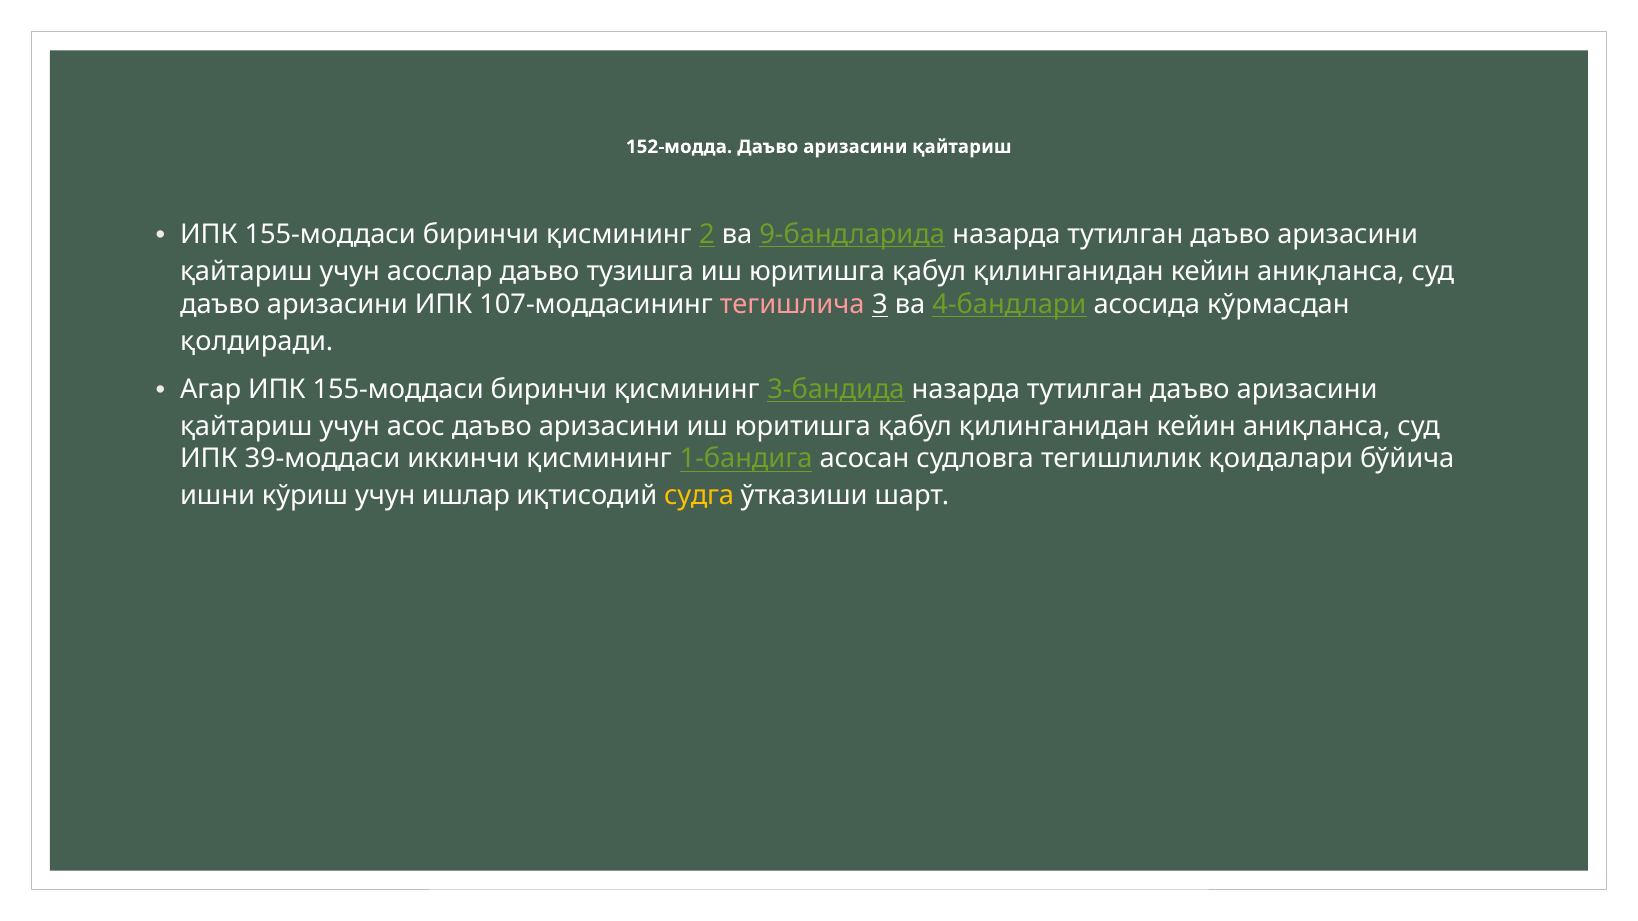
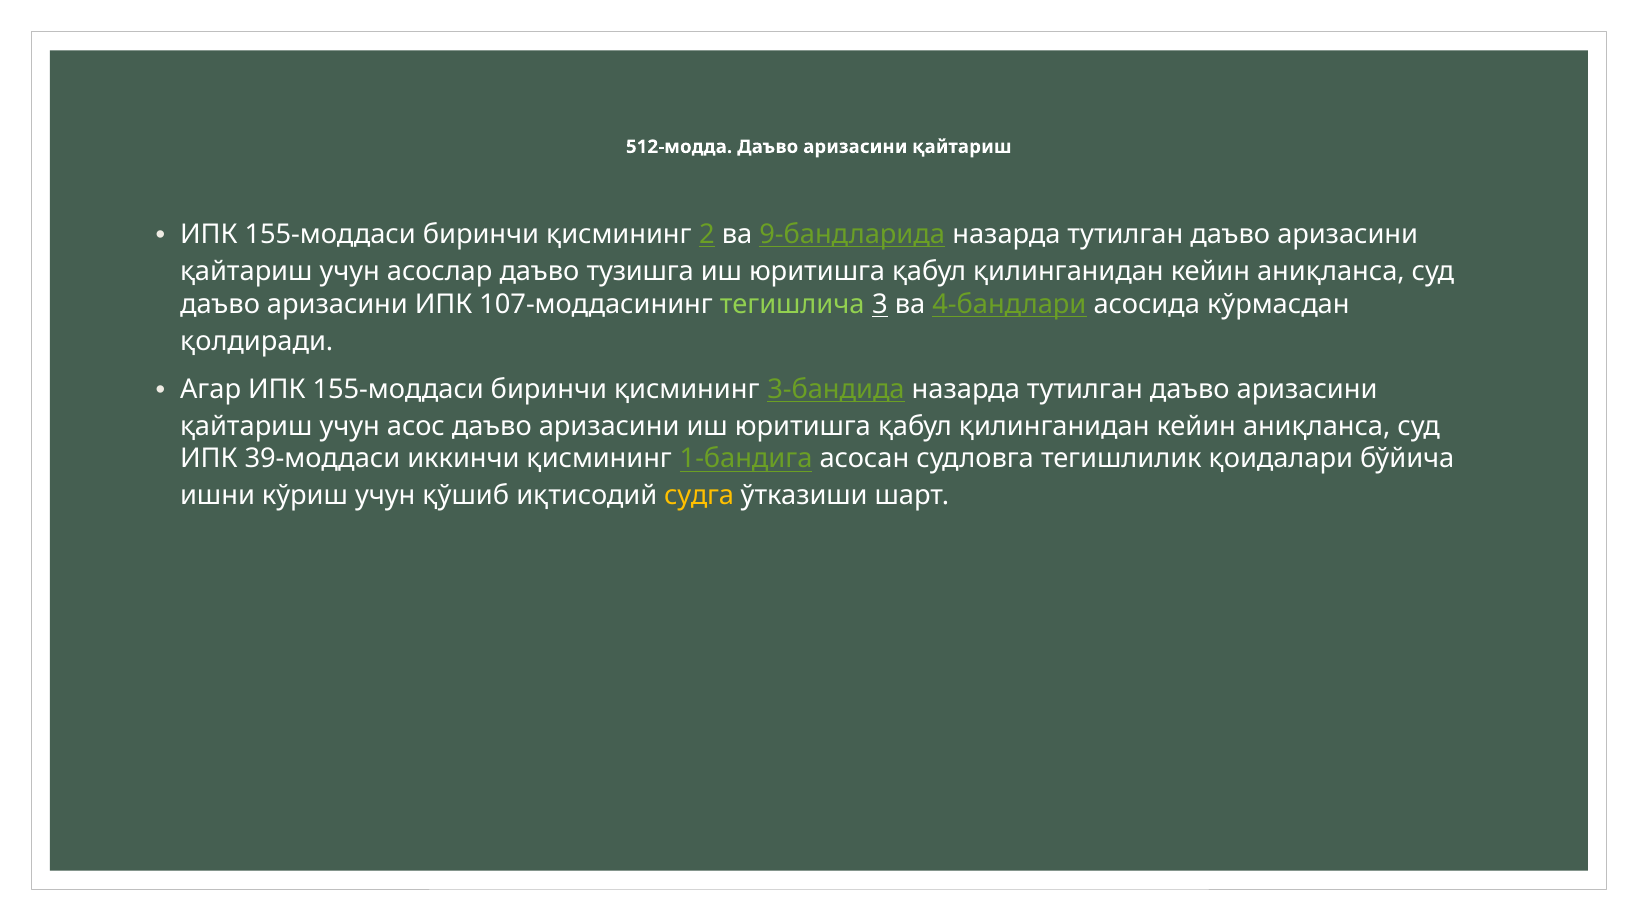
152-модда: 152-модда -> 512-модда (679, 147)
тегишлича colour: pink -> light green (792, 304)
ишлар: ишлар -> қўшиб (466, 496)
